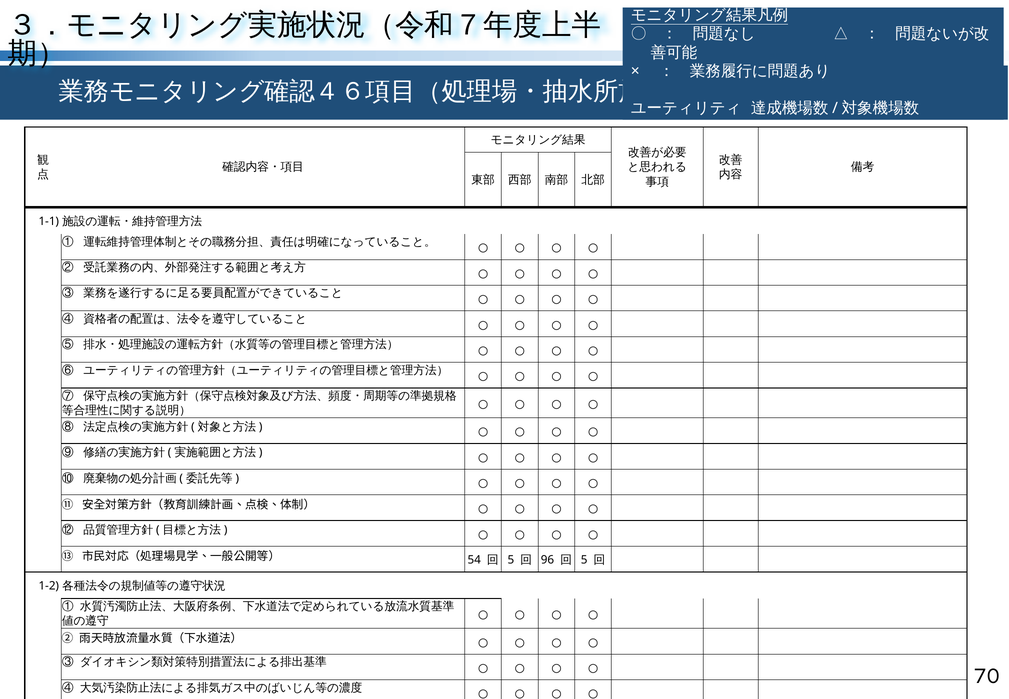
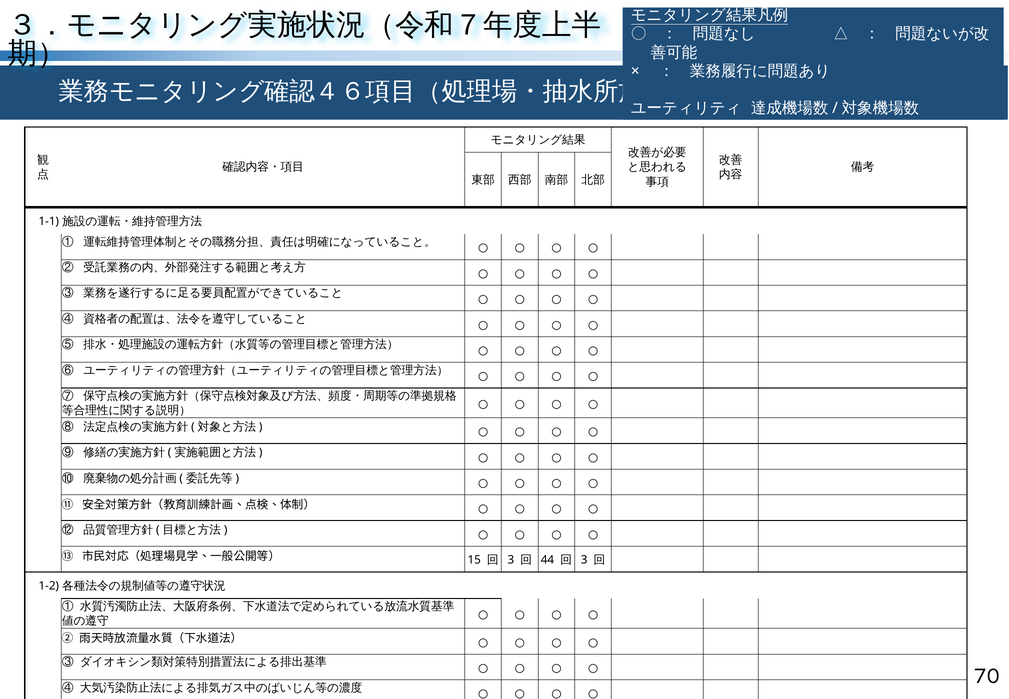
54: 54 -> 15 (474, 560)
5: 5 -> 3 (511, 560)
96: 96 -> 44 (547, 560)
5: 5 -> 3 (584, 560)
